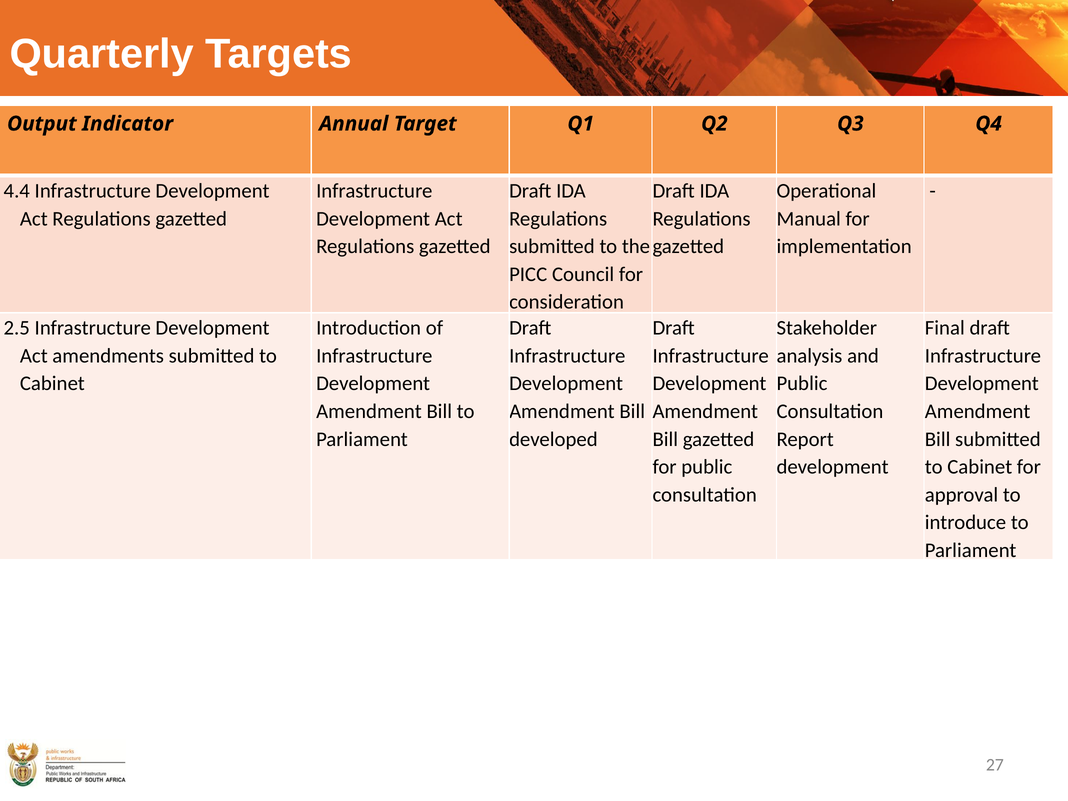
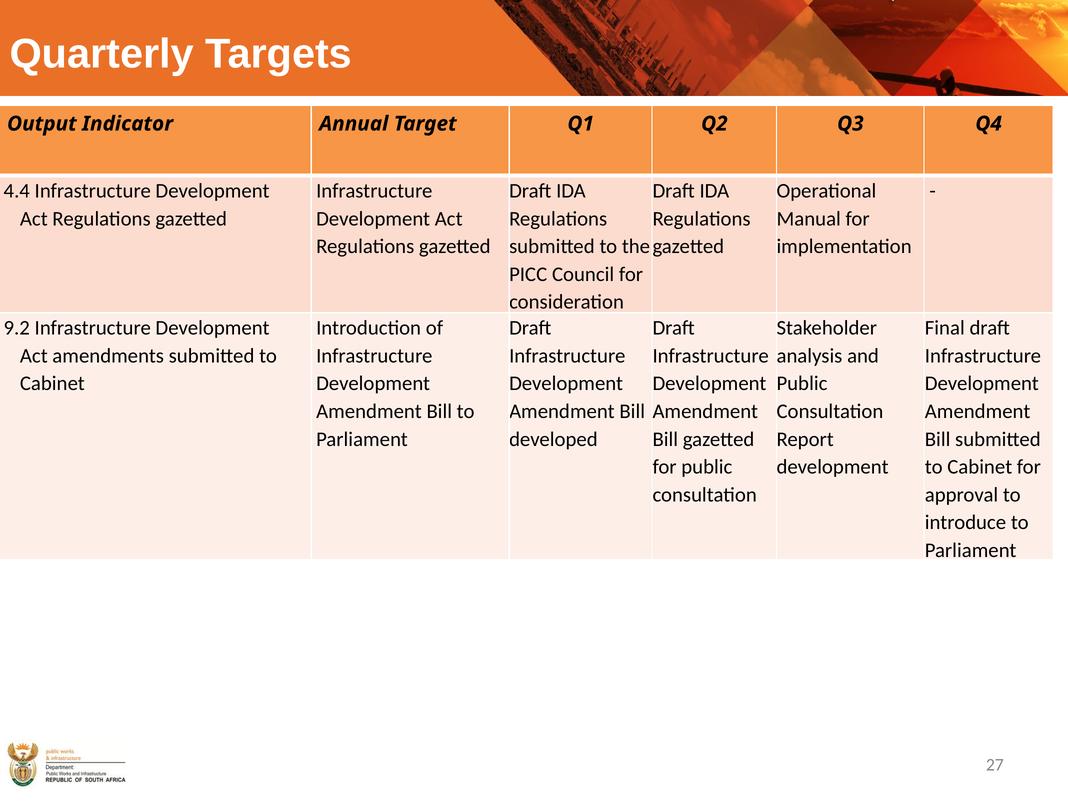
2.5: 2.5 -> 9.2 (17, 328)
